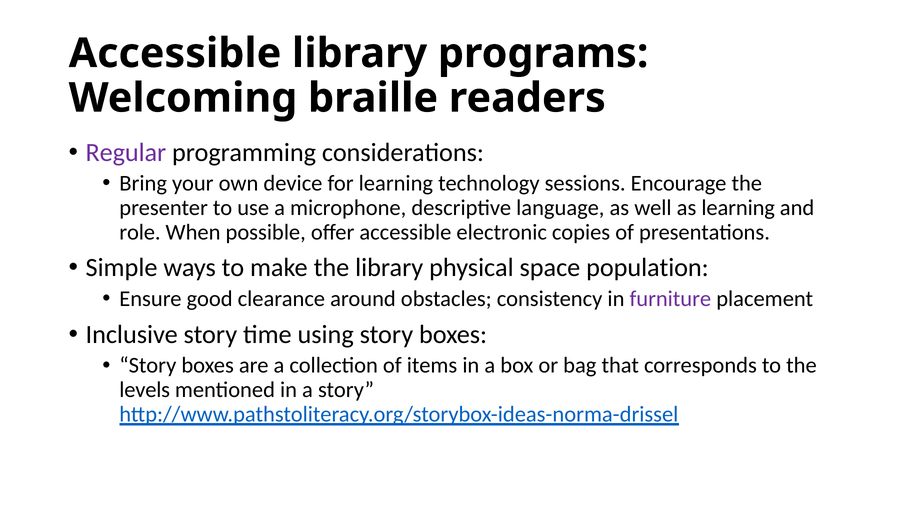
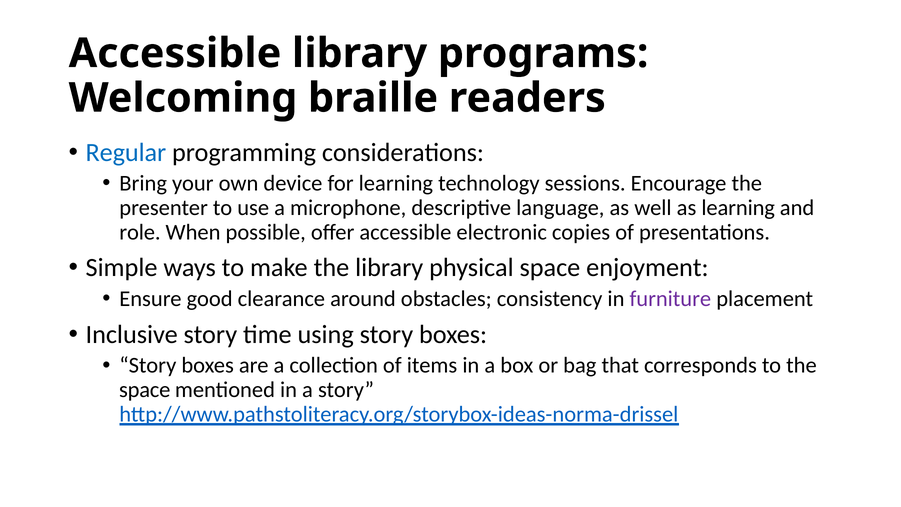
Regular colour: purple -> blue (126, 152)
population: population -> enjoyment (647, 268)
levels: levels -> space (145, 390)
